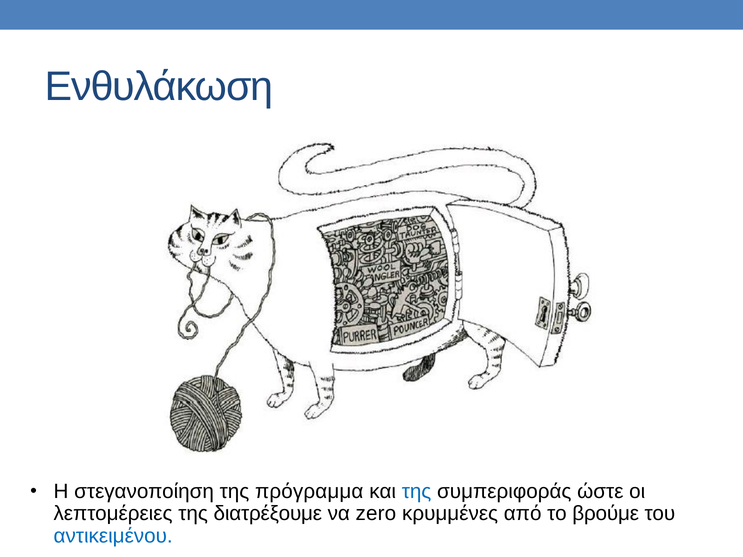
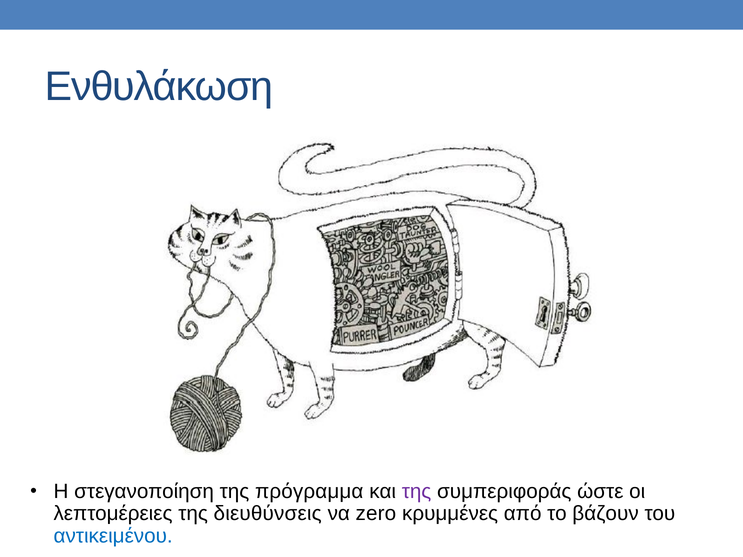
της colour: blue -> purple (417, 492)
διατρέξουμε: διατρέξουμε -> διευθύνσεις (268, 514)
βρούμε: βρούμε -> βάζουν (606, 514)
